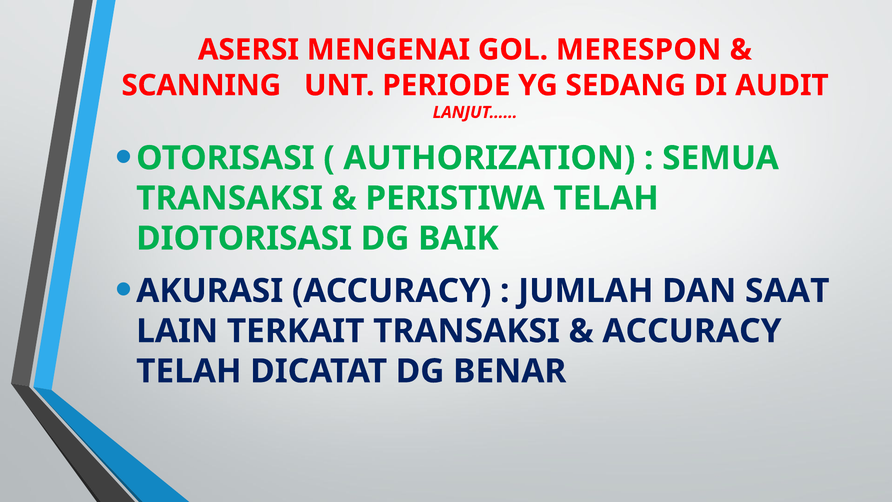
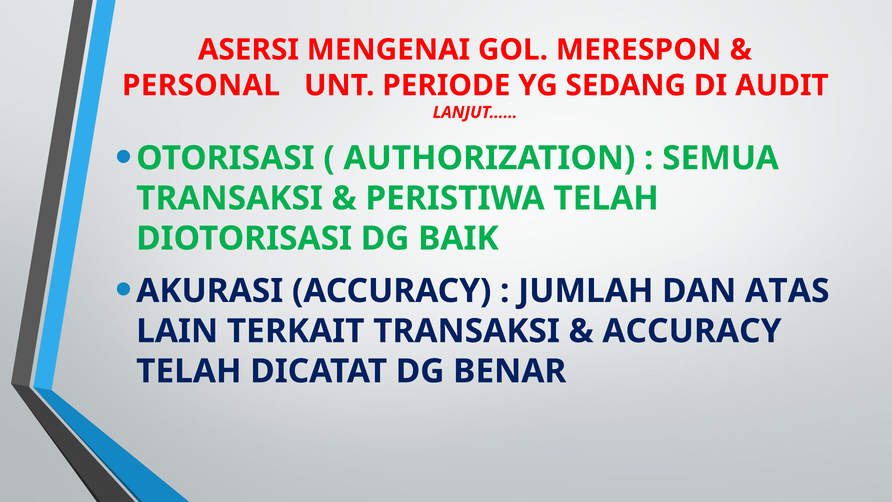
SCANNING: SCANNING -> PERSONAL (201, 85)
SAAT: SAAT -> ATAS (787, 291)
